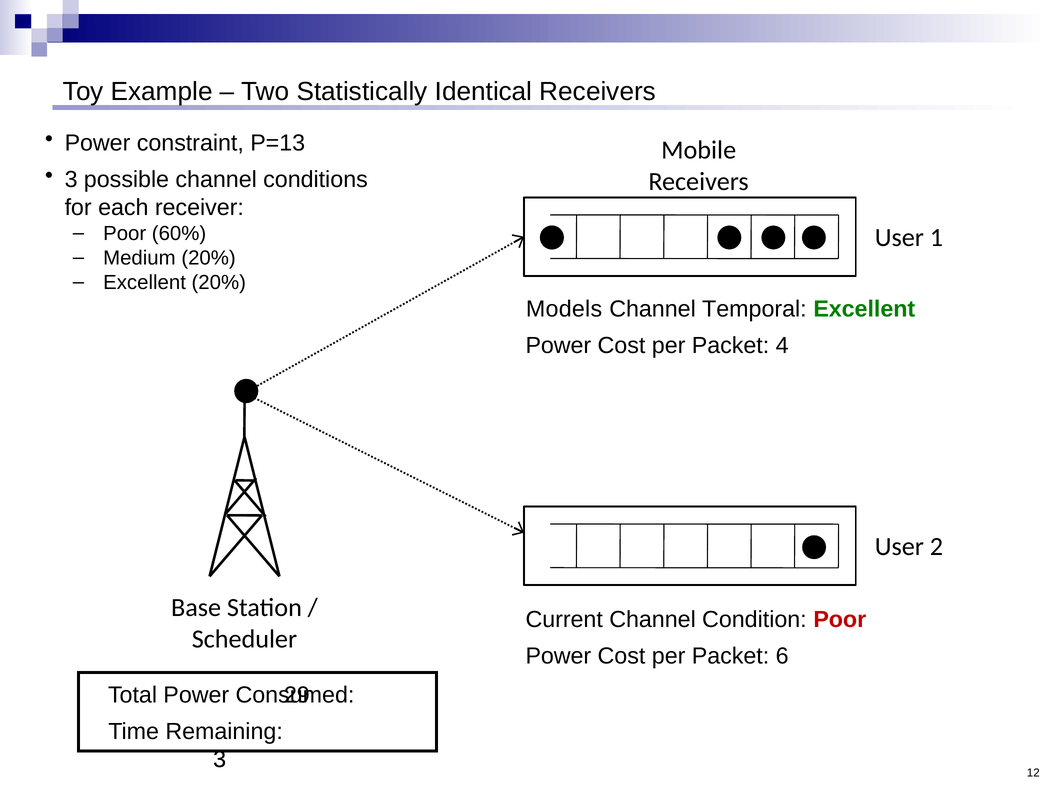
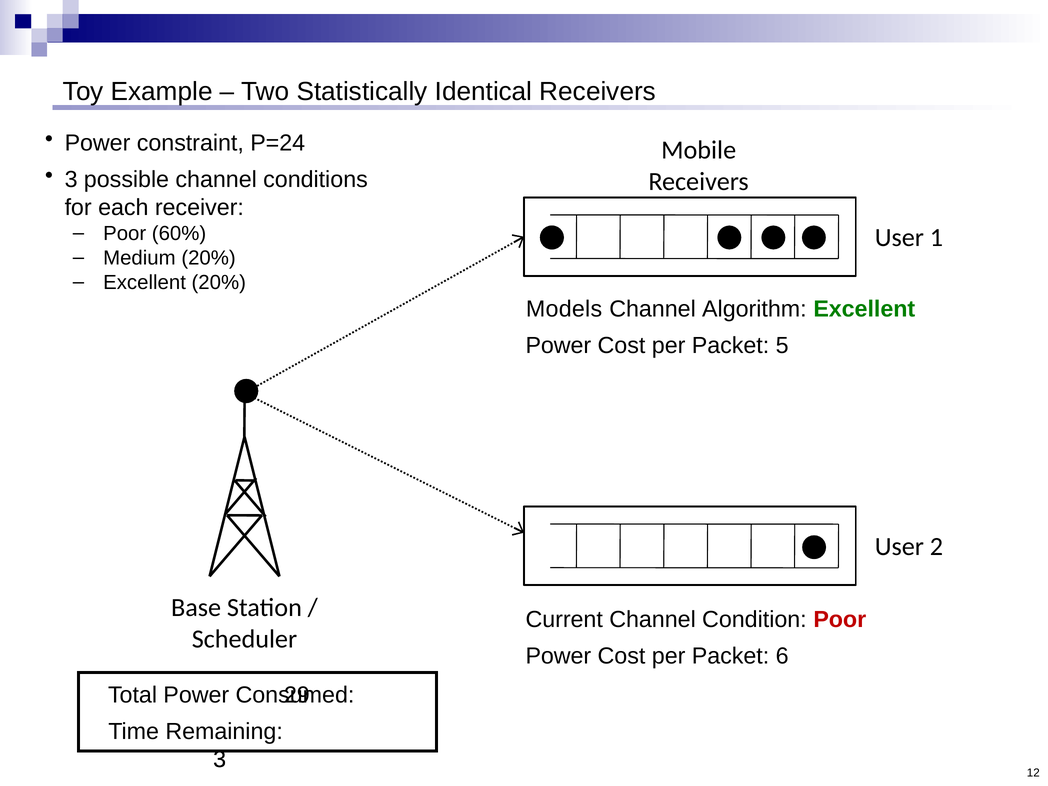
P=13: P=13 -> P=24 (278, 143)
Temporal: Temporal -> Algorithm (754, 309)
4: 4 -> 5 (782, 346)
